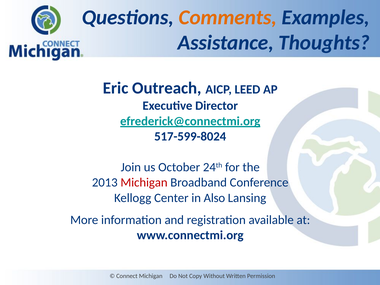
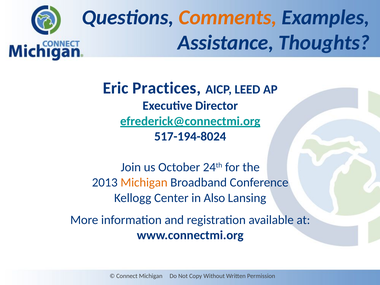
Outreach: Outreach -> Practices (167, 88)
517-599-8024: 517-599-8024 -> 517-194-8024 (190, 137)
Michigan colour: red -> orange (144, 183)
